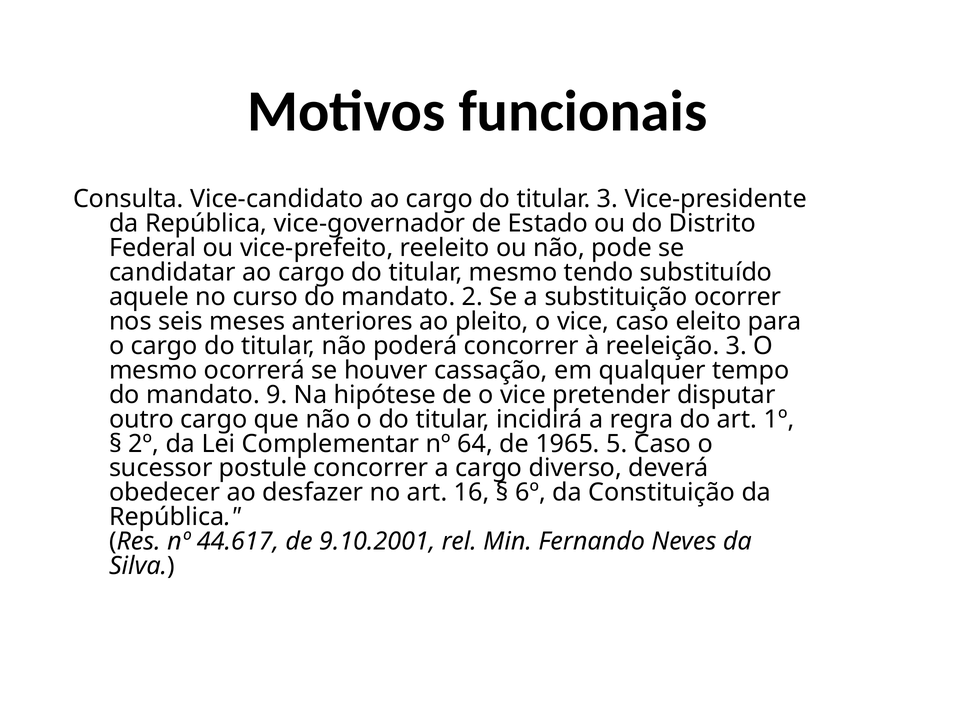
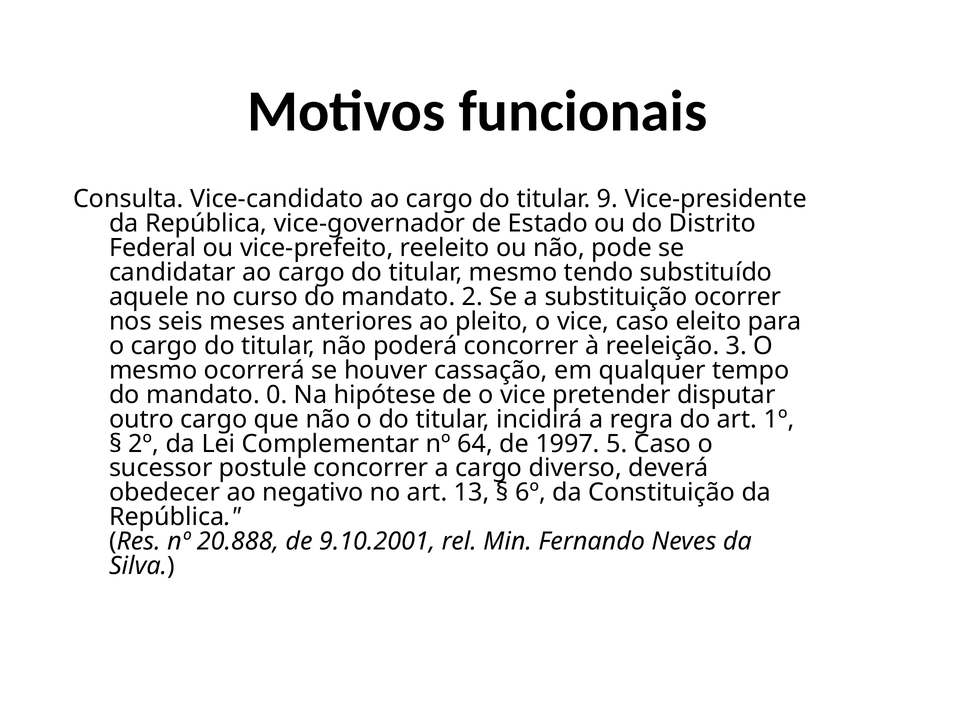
titular 3: 3 -> 9 (607, 199)
9: 9 -> 0 (277, 395)
1965: 1965 -> 1997 (568, 444)
desfazer: desfazer -> negativo (313, 493)
16: 16 -> 13 (472, 493)
44.617: 44.617 -> 20.888 (238, 542)
